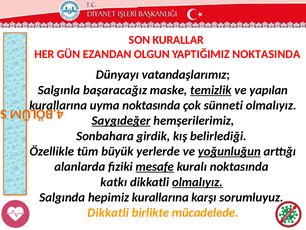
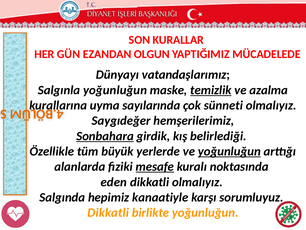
NOKTASINDA: NOKTASINDA -> MÜCADELEDE (266, 54)
başaracağız: başaracağız -> yoğunluğun (115, 90)
yapılan: yapılan -> azalma (269, 90)
uyma noktasında: noktasında -> sayılarında (151, 105)
Saygıdeğer underline: present -> none (121, 120)
Sonbahara underline: none -> present (105, 136)
katkı: katkı -> eden (114, 182)
olmalıyız underline: present -> none (197, 182)
hepimiz kurallarına: kurallarına -> kanaatiyle (160, 197)
birlikte mücadelede: mücadelede -> yoğunluğun (205, 212)
